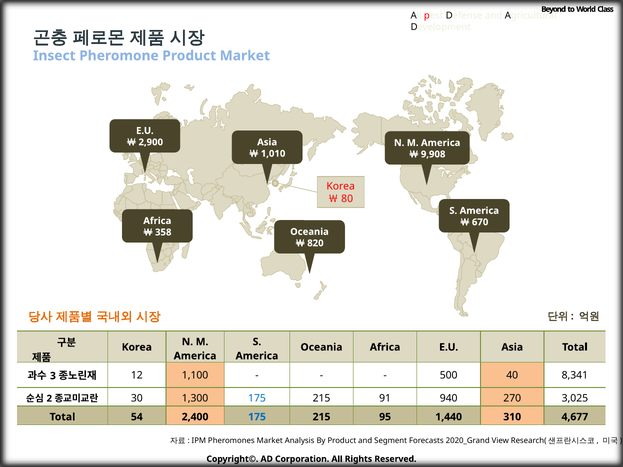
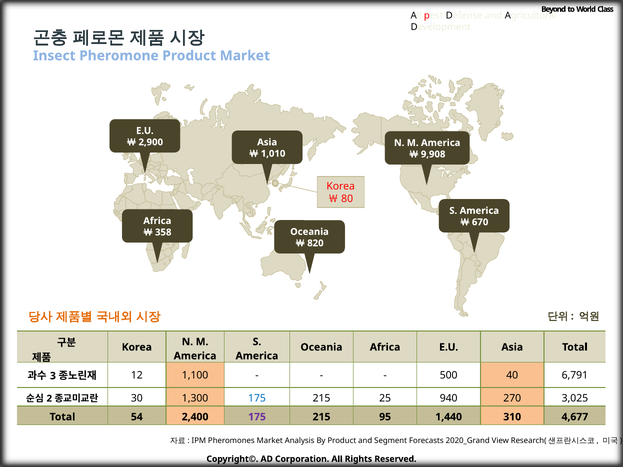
8,341: 8,341 -> 6,791 (575, 376)
91: 91 -> 25 (385, 398)
175 colour: blue -> purple (257, 417)
